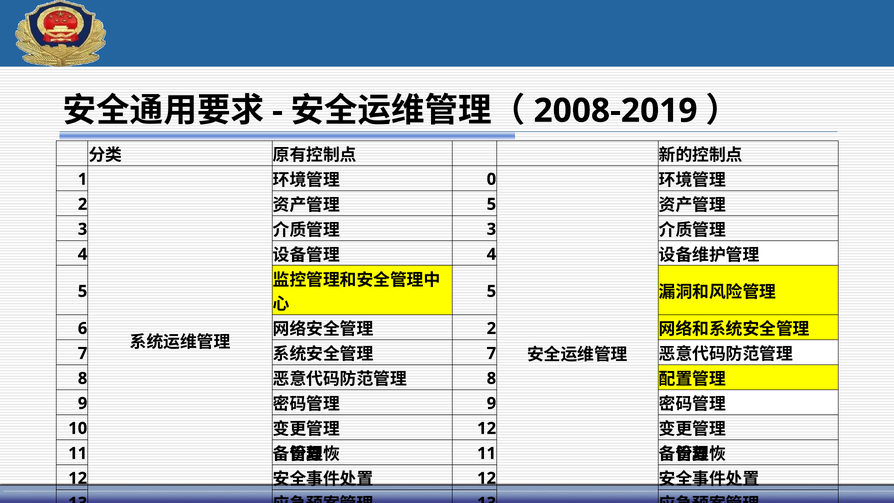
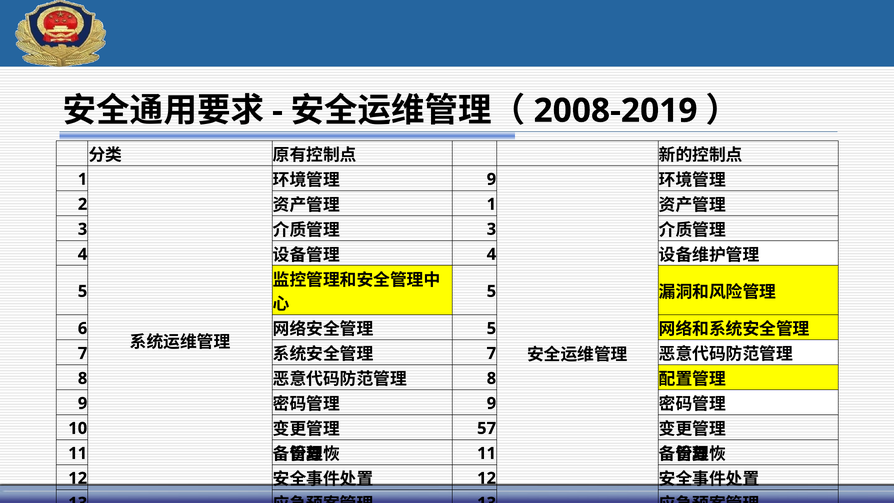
0: 0 -> 9 (491, 179)
5: 5 -> 1 (491, 204)
2: 2 -> 5 (491, 328)
12: 12 -> 57 (487, 428)
